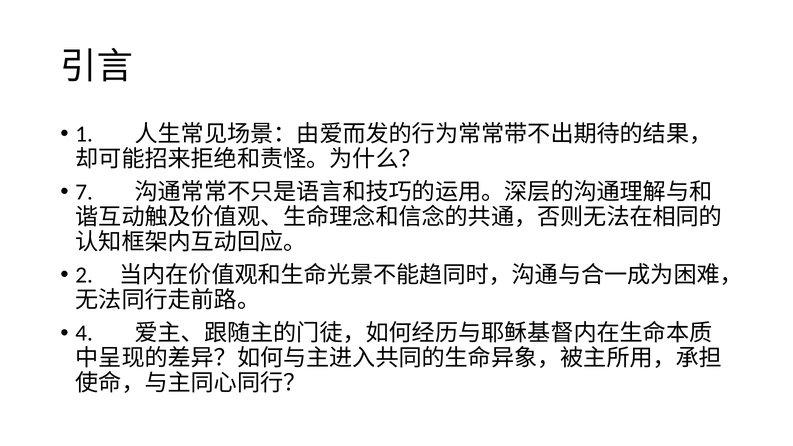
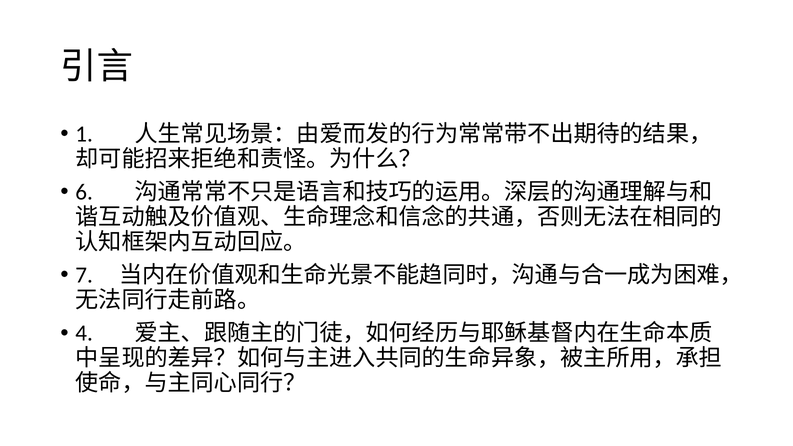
7: 7 -> 6 (84, 192)
2: 2 -> 7 (84, 275)
